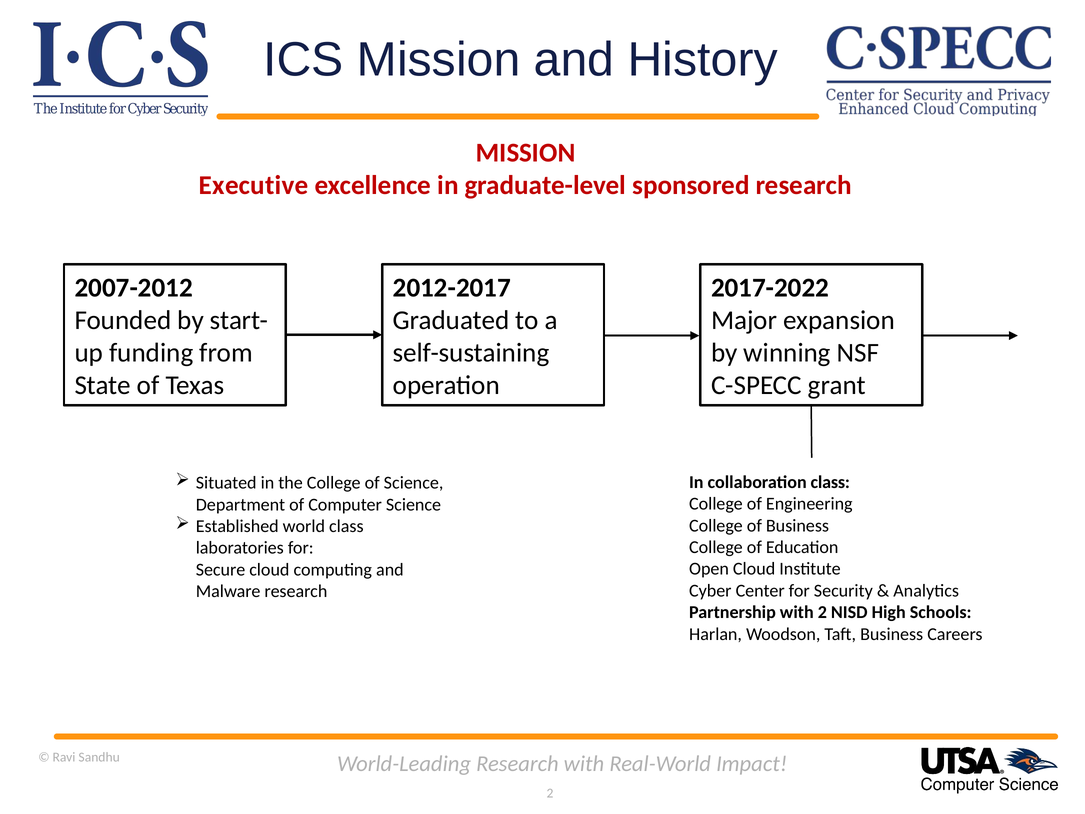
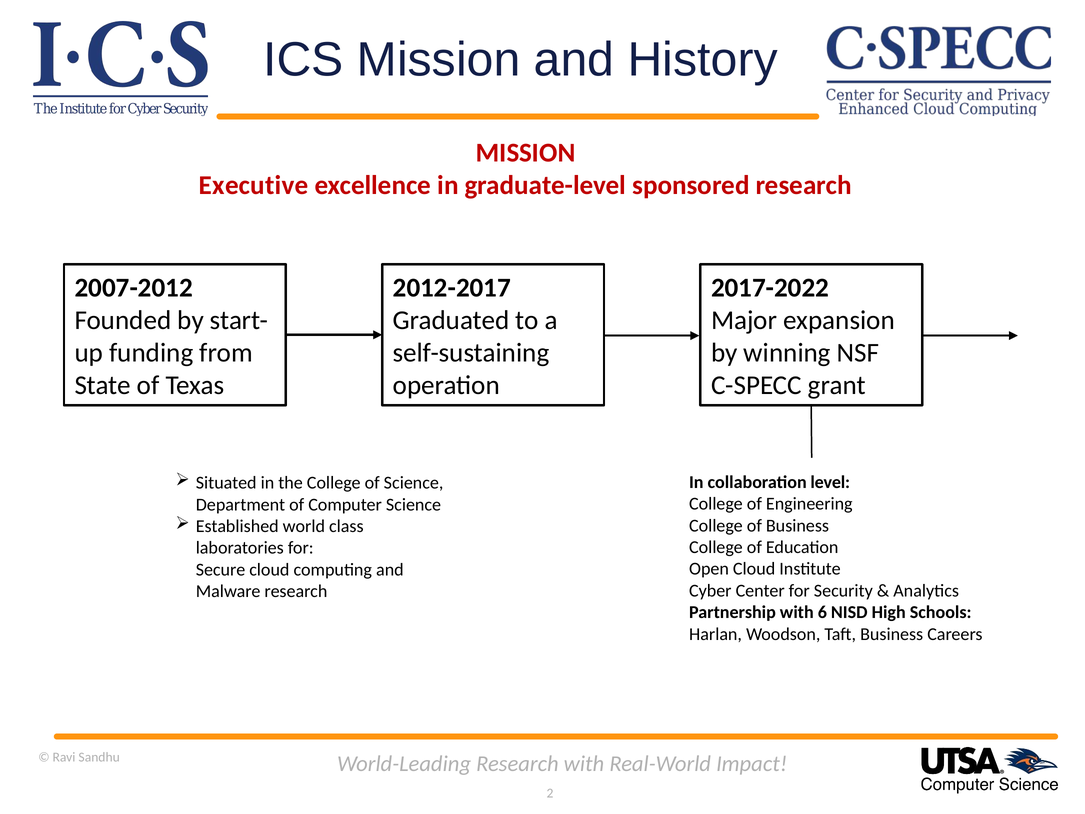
collaboration class: class -> level (830, 482)
with 2: 2 -> 6 (822, 612)
